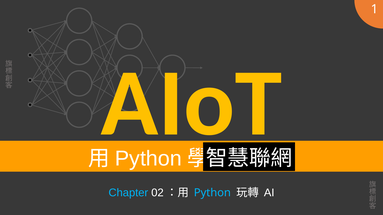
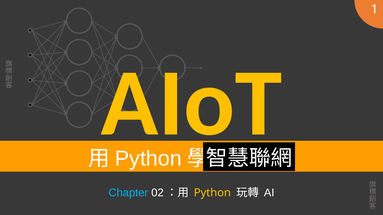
Python colour: light blue -> yellow (212, 193)
